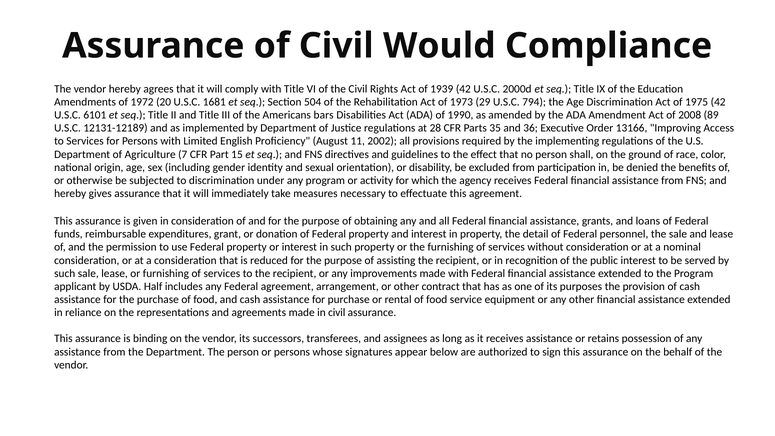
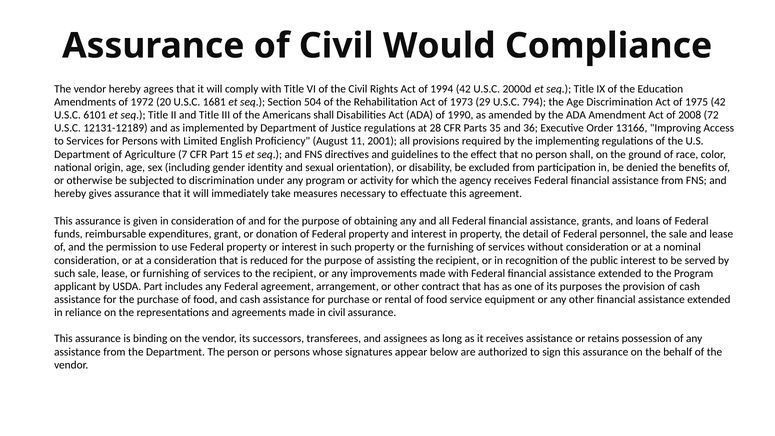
1939: 1939 -> 1994 (442, 89)
Americans bars: bars -> shall (324, 115)
89: 89 -> 72 (711, 115)
2002: 2002 -> 2001 (382, 141)
USDA Half: Half -> Part (153, 286)
